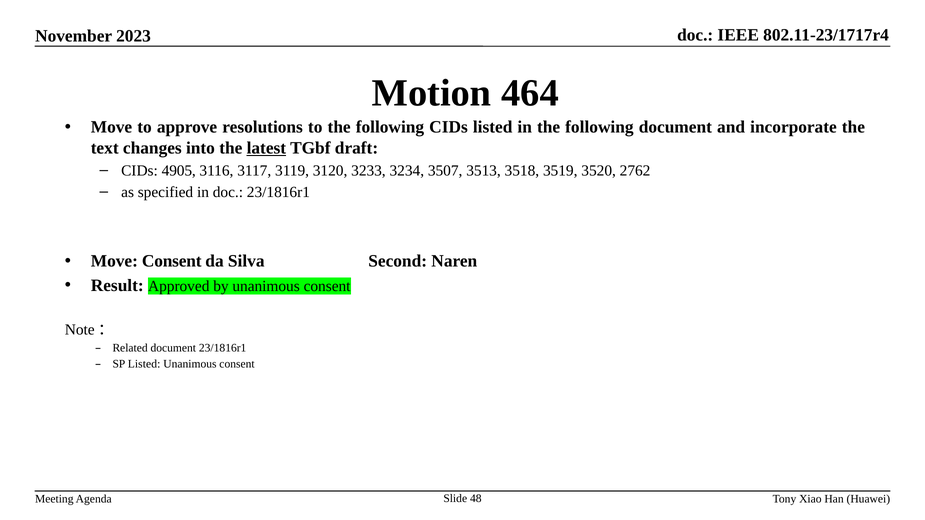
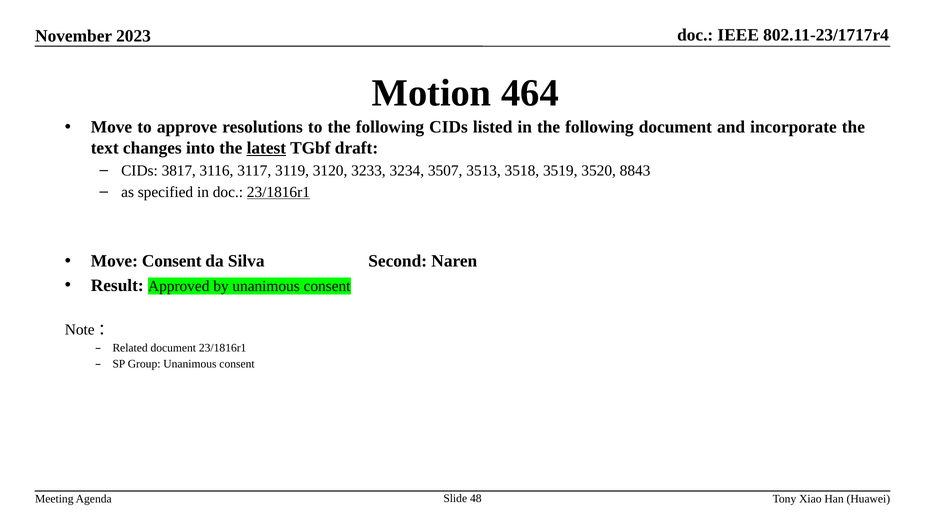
4905: 4905 -> 3817 (179, 171)
2762: 2762 -> 8843 (635, 171)
23/1816r1 underline: none -> present (278, 192)
SP Listed: Listed -> Group (144, 364)
